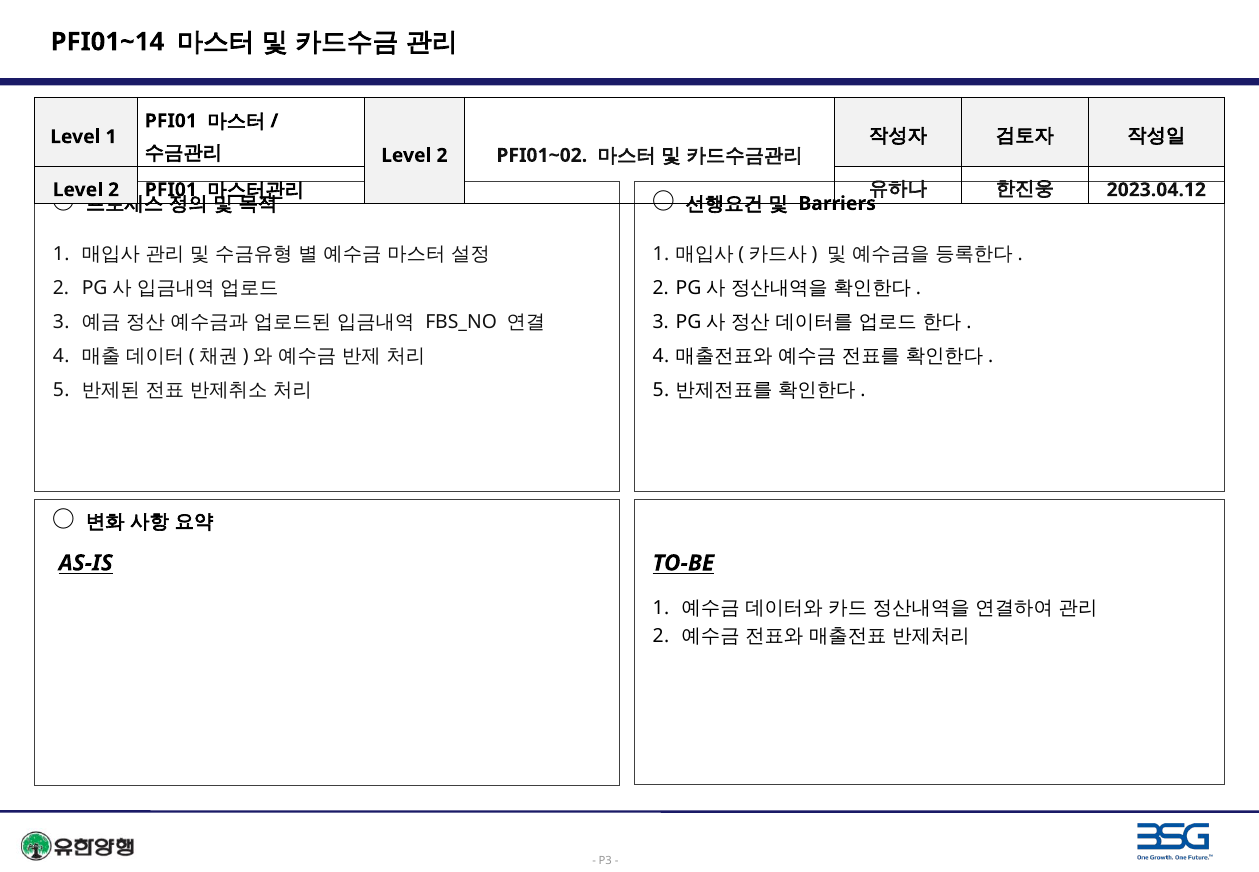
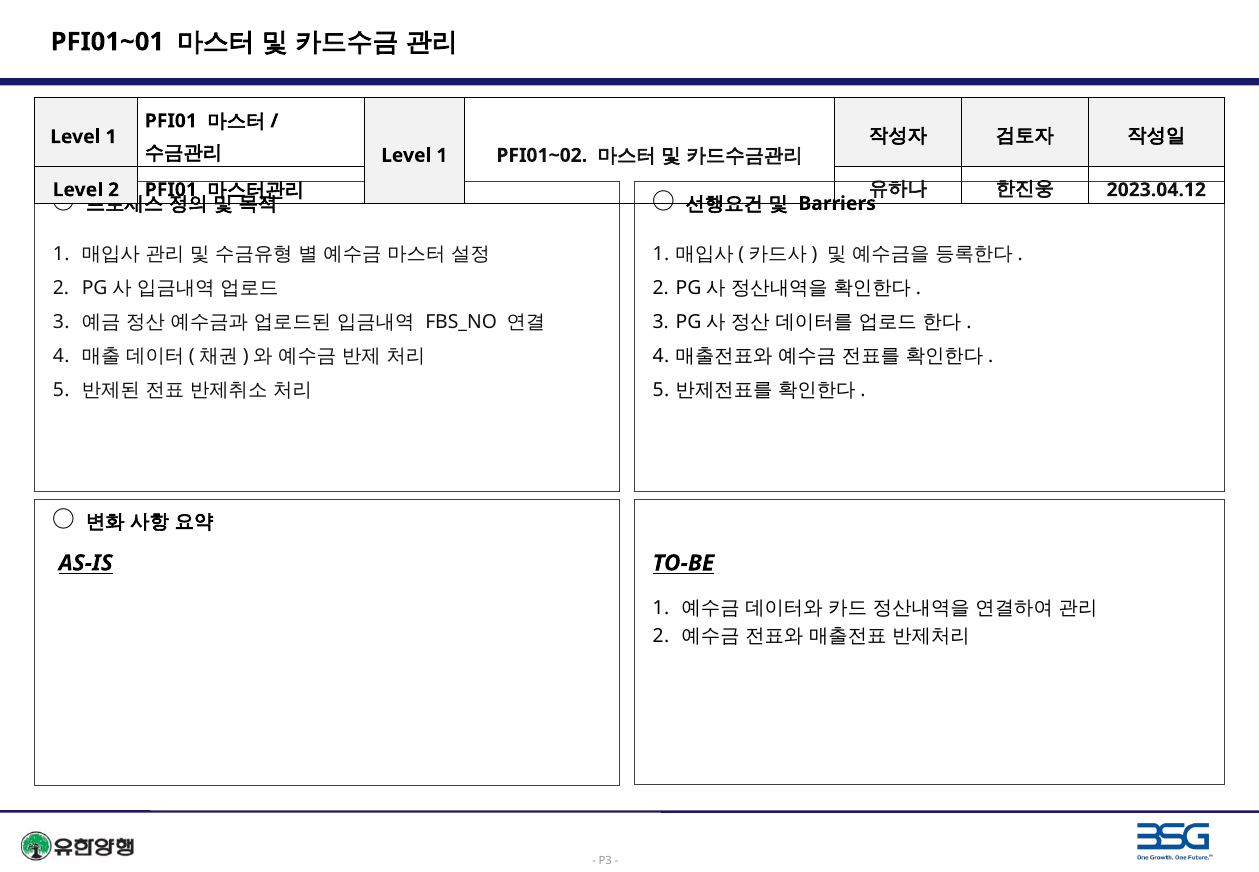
PFI01~14: PFI01~14 -> PFI01~01 (107, 42)
2: 2 -> 1 (442, 155)
